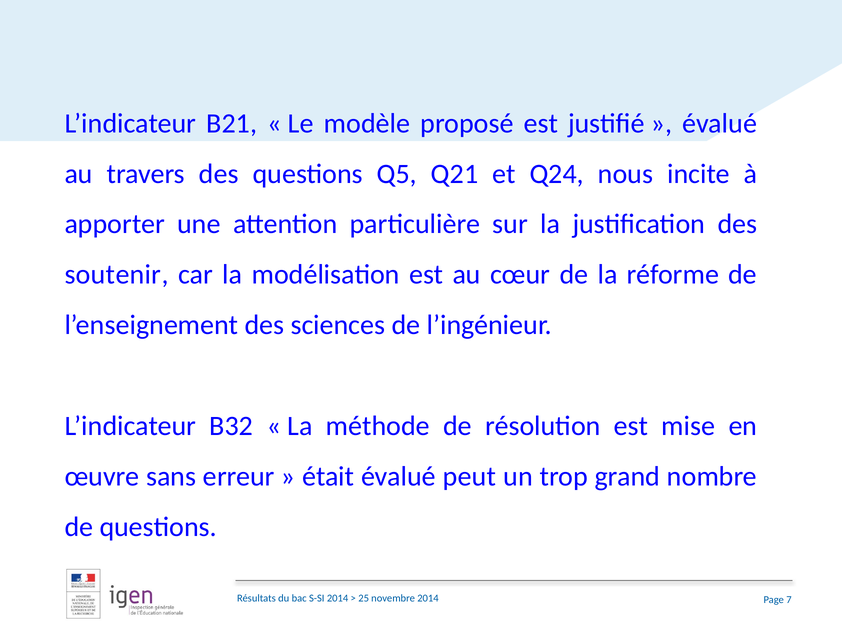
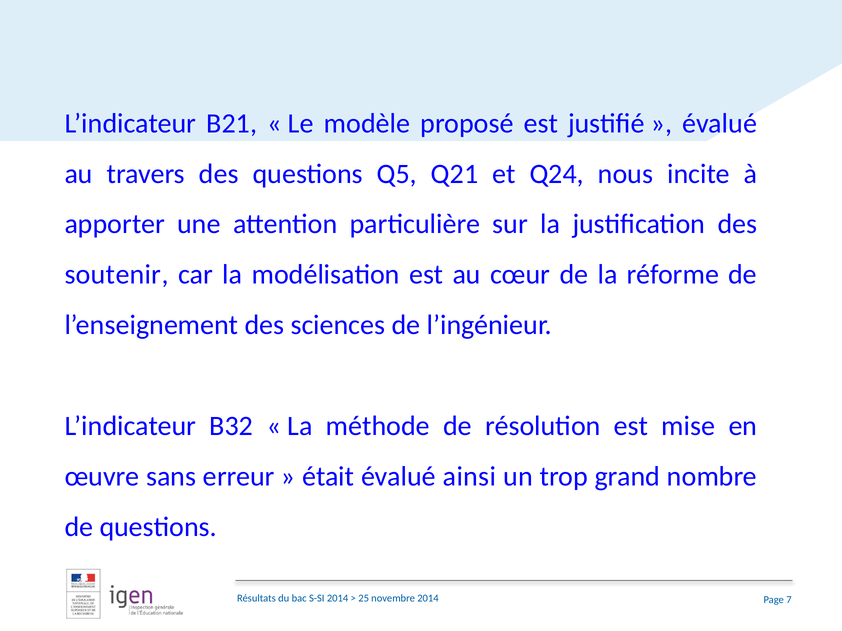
peut: peut -> ainsi (469, 477)
